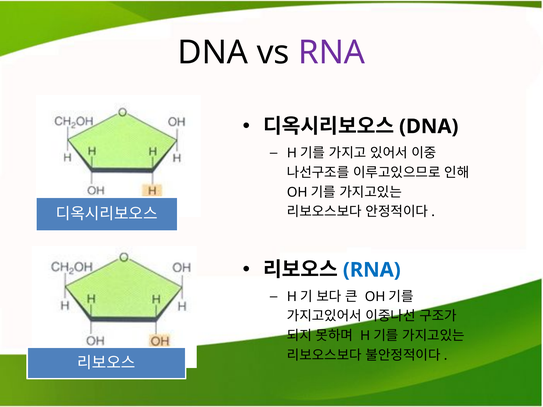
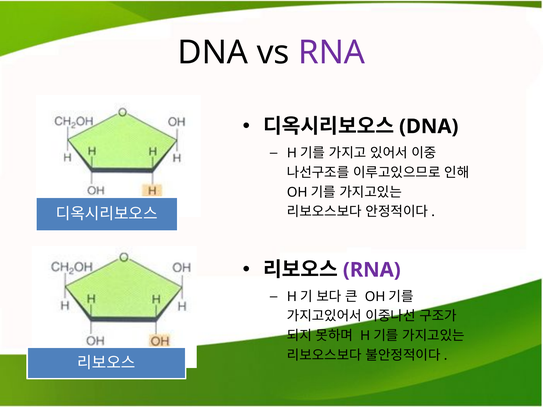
RNA colour: blue -> purple (372, 270)
